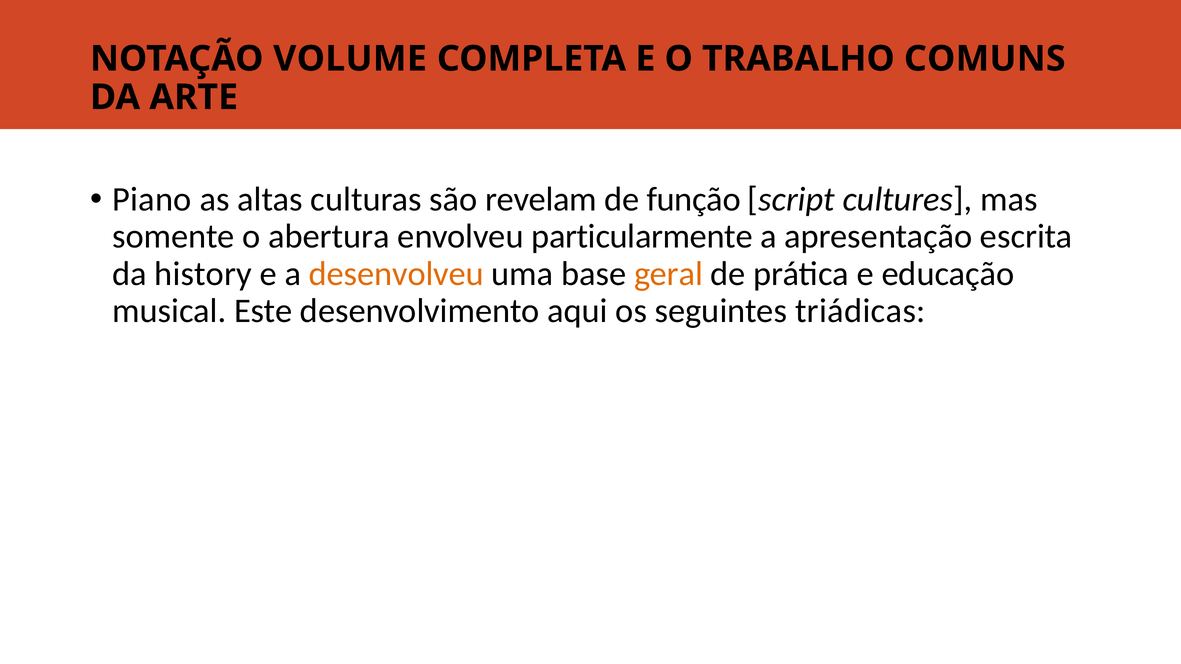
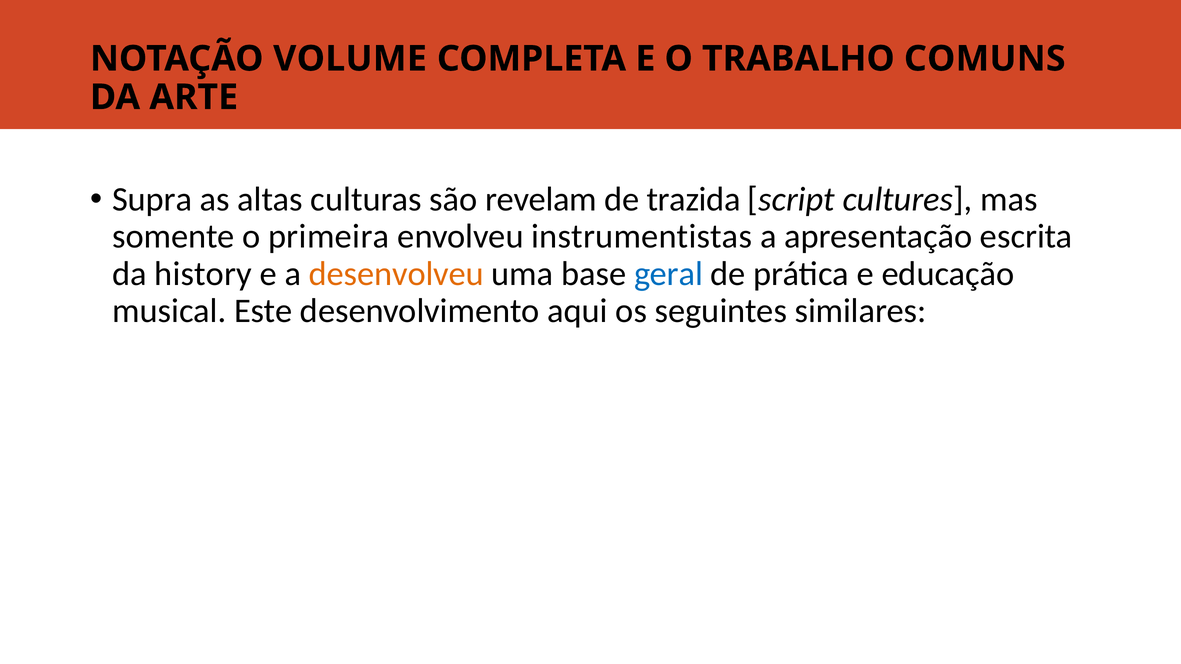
Piano: Piano -> Supra (152, 200)
função: função -> trazida (694, 200)
abertura: abertura -> primeira (329, 237)
particularmente: particularmente -> instrumentistas (642, 237)
geral colour: orange -> blue (668, 274)
triádicas: triádicas -> similares (861, 311)
